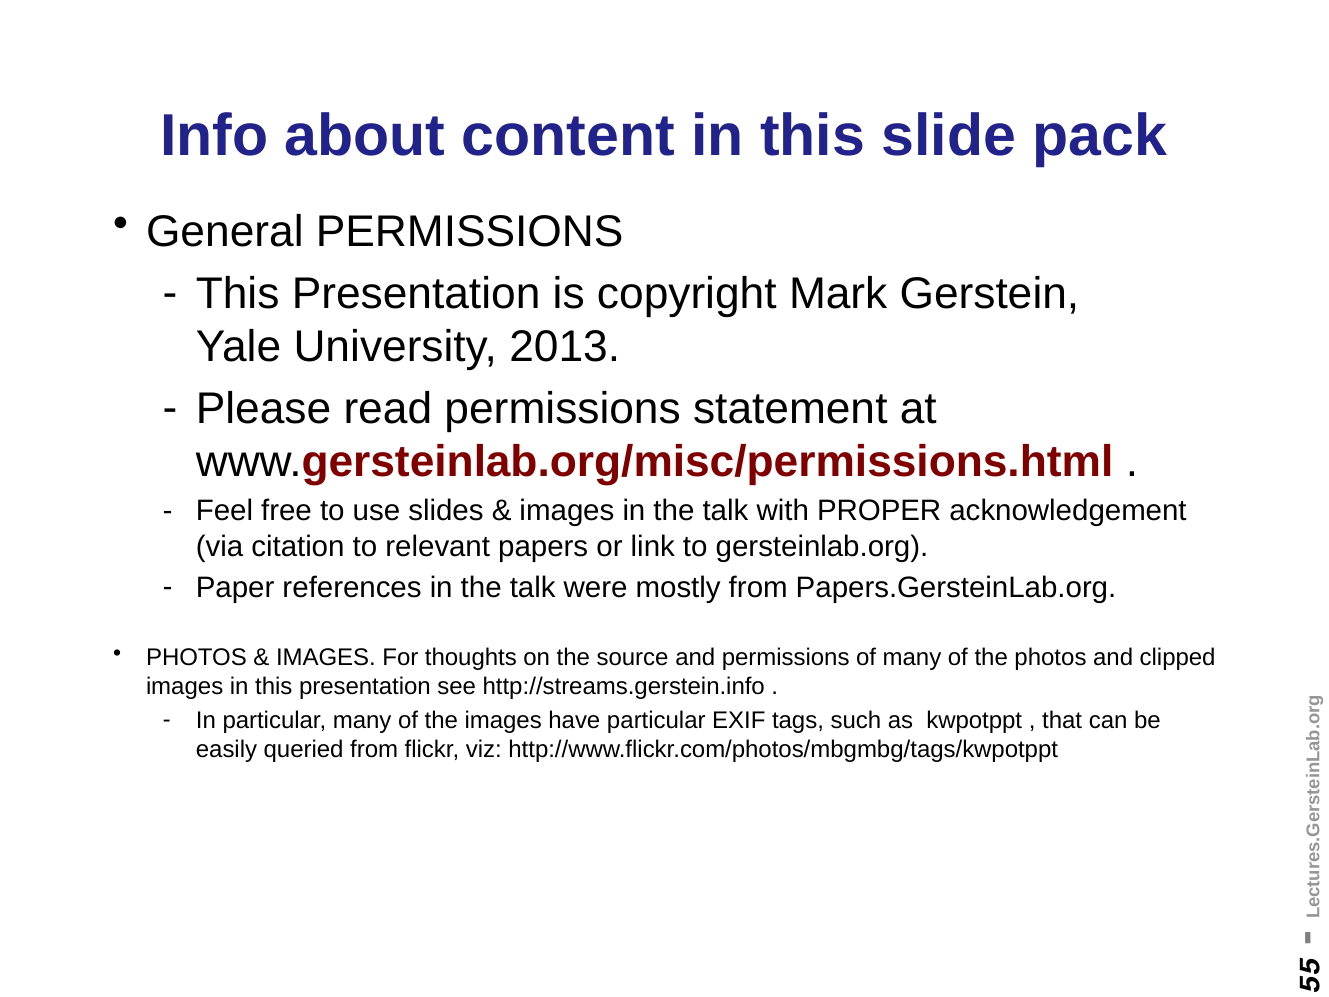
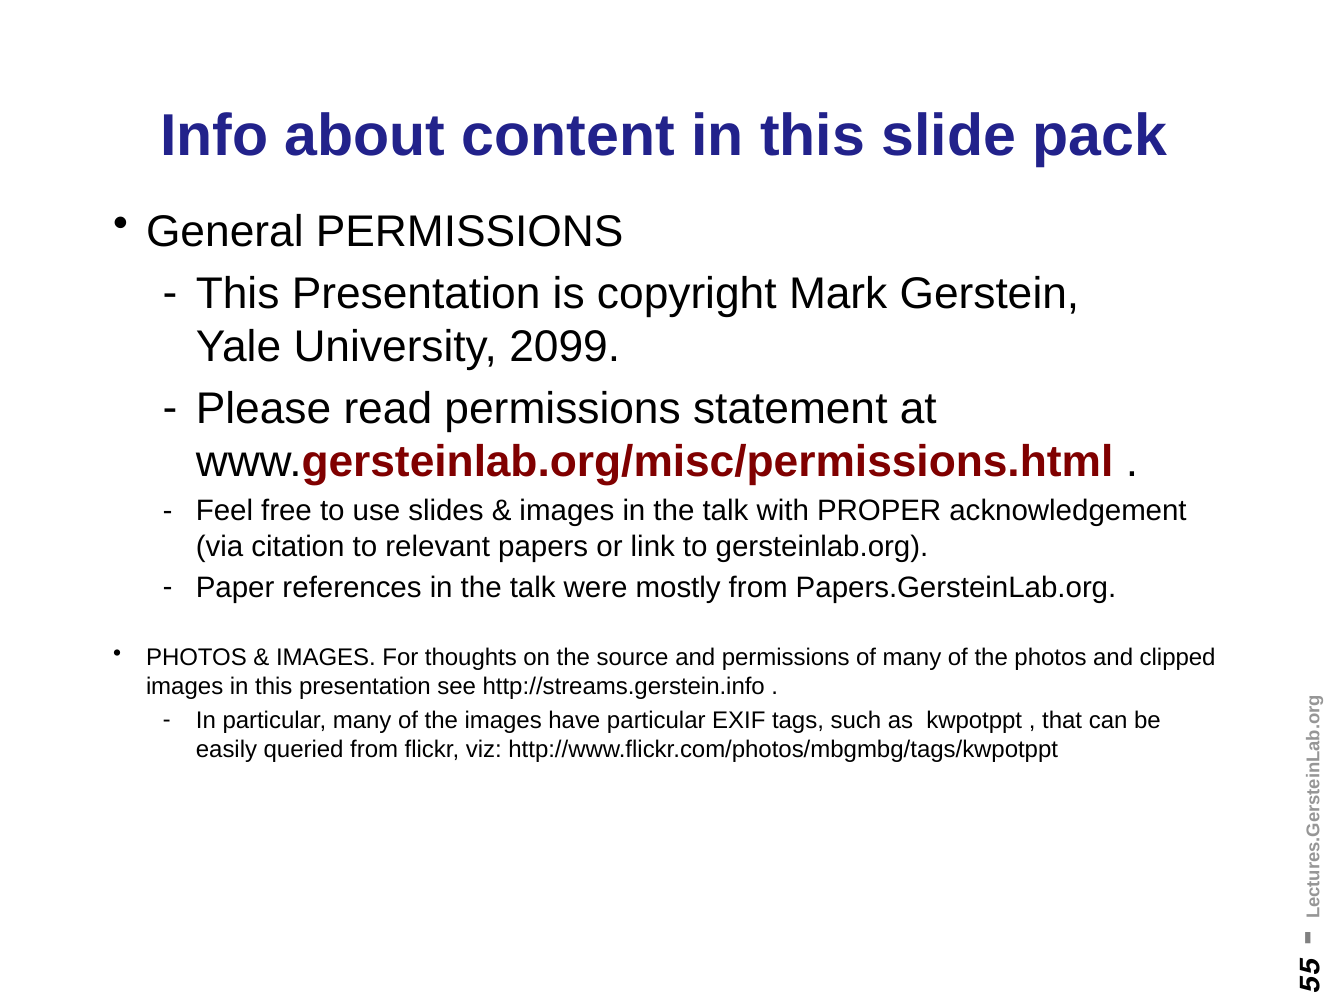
2013: 2013 -> 2099 (565, 347)
